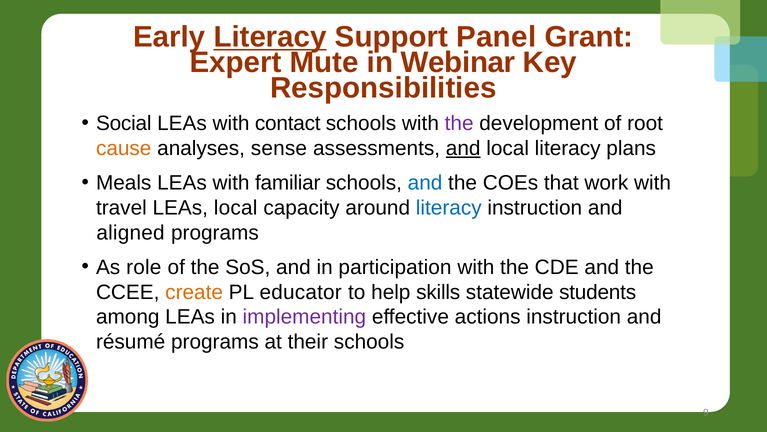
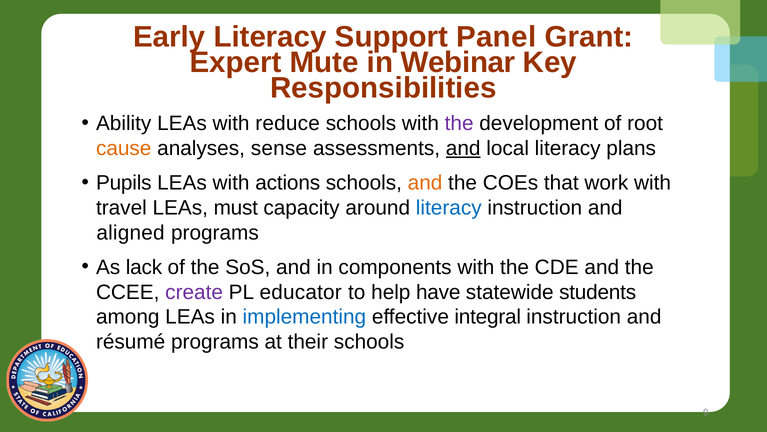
Literacy underline: present -> none (270, 37)
Social: Social -> Ability (124, 123)
contact: contact -> reduce (288, 123)
Meals: Meals -> Pupils (124, 183)
familiar: familiar -> actions (288, 183)
and colour: blue -> orange (425, 183)
LEAs local: local -> must (236, 207)
role: role -> lack (144, 267)
participation: participation -> components (395, 267)
create colour: orange -> purple (194, 292)
skills: skills -> have (438, 292)
implementing colour: purple -> blue (304, 317)
actions: actions -> integral (488, 317)
